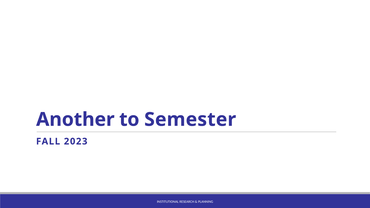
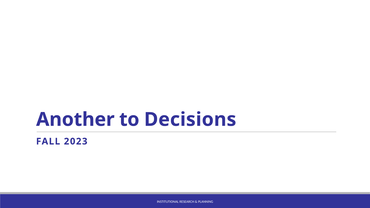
Semester: Semester -> Decisions (190, 120)
